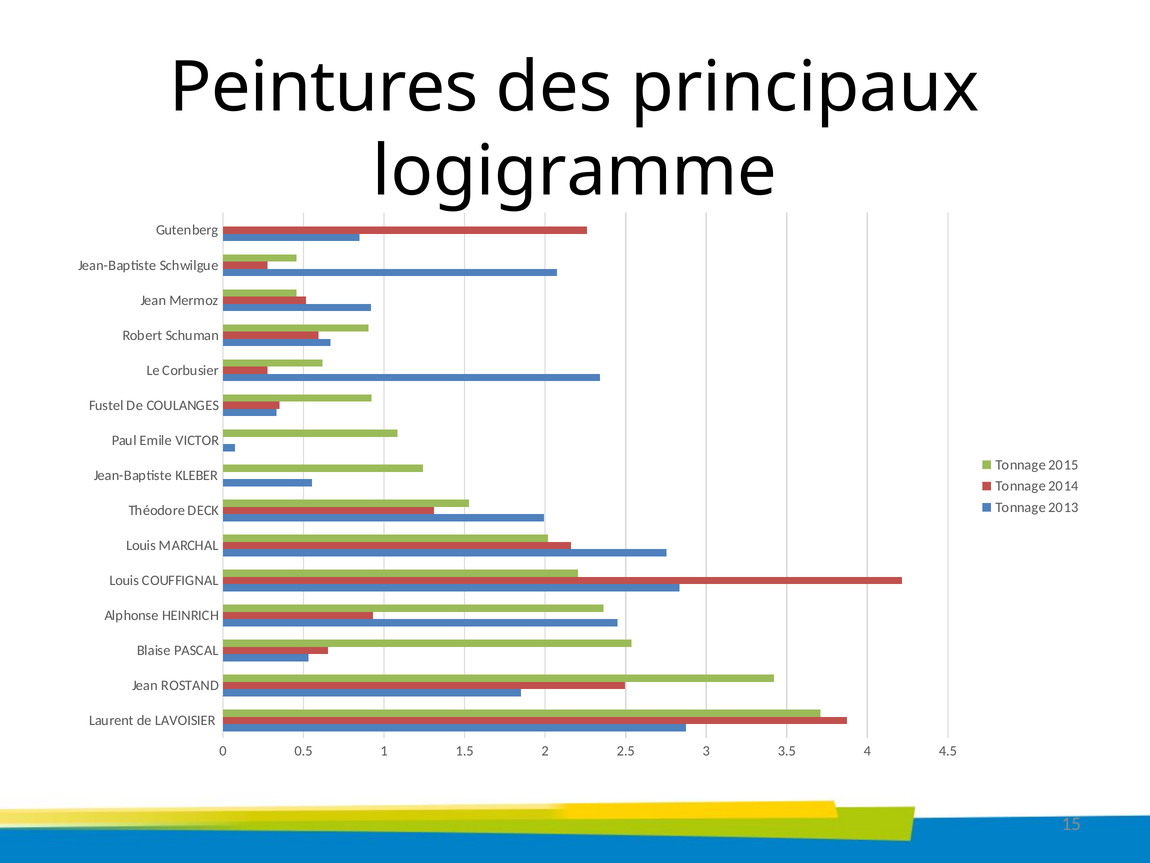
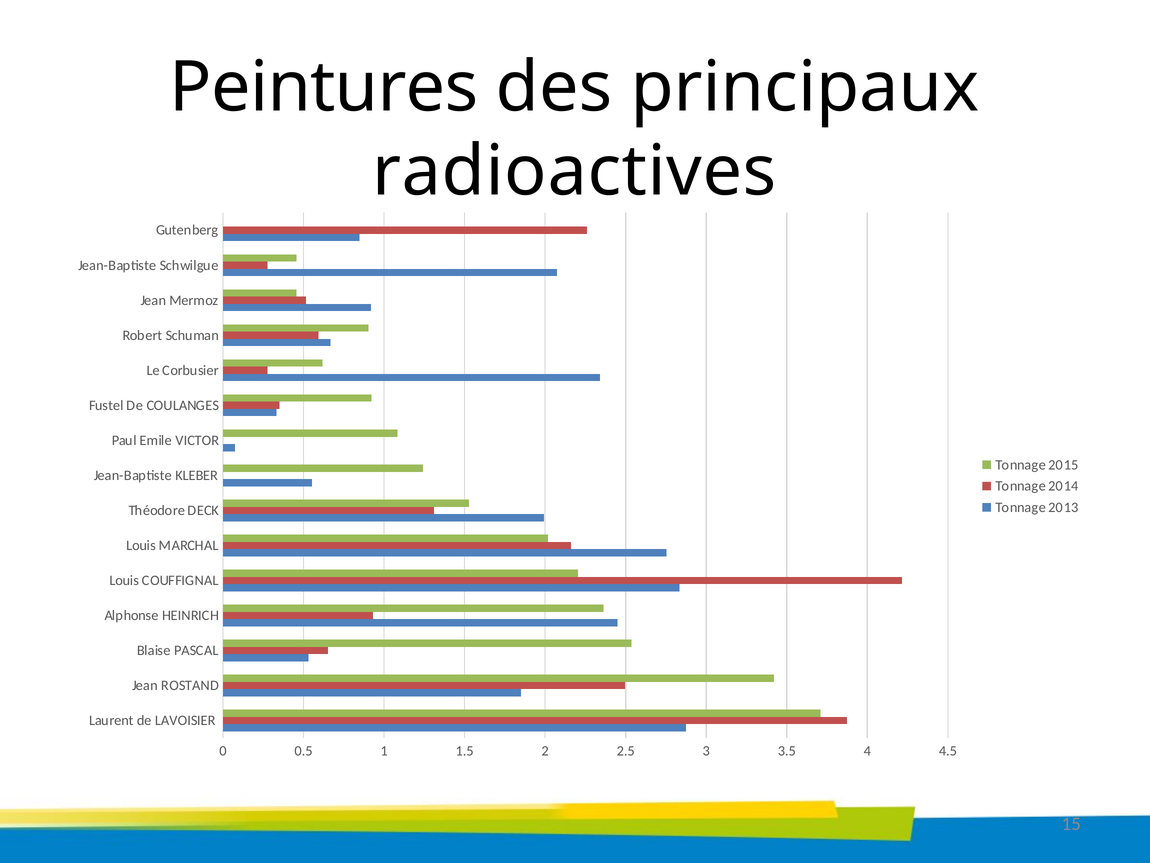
logigramme: logigramme -> radioactives (574, 172)
